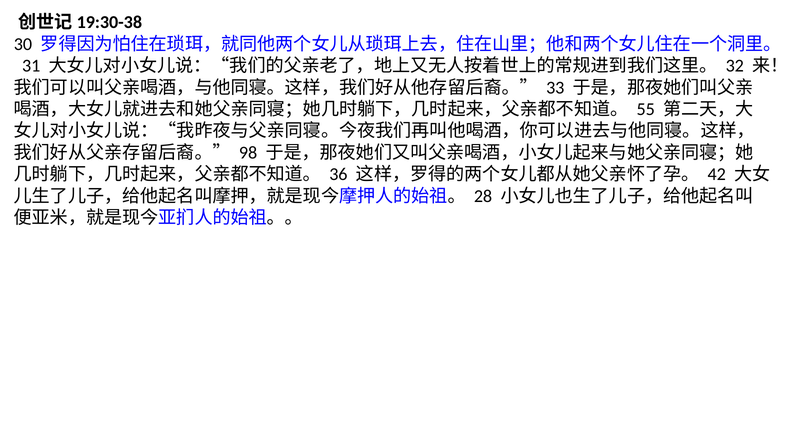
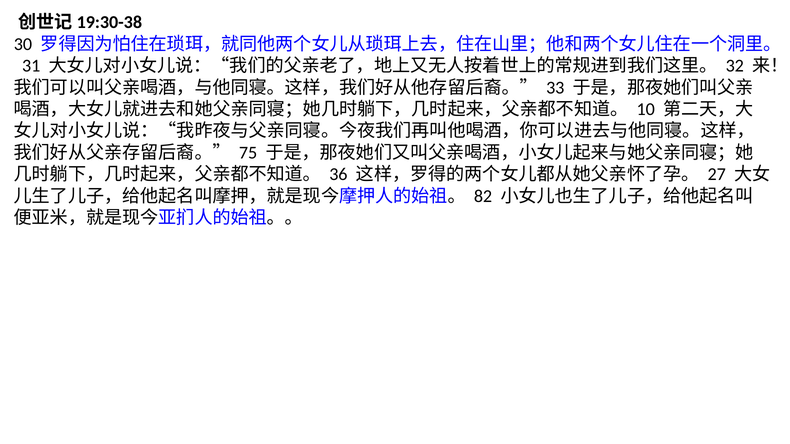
55: 55 -> 10 (646, 109)
98: 98 -> 75 (248, 153)
42: 42 -> 27 (717, 175)
28: 28 -> 82 (483, 196)
